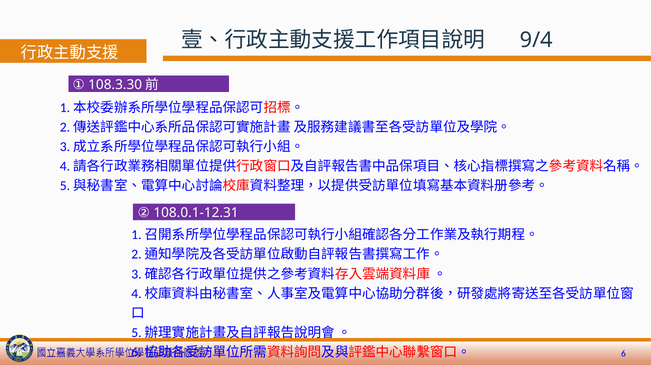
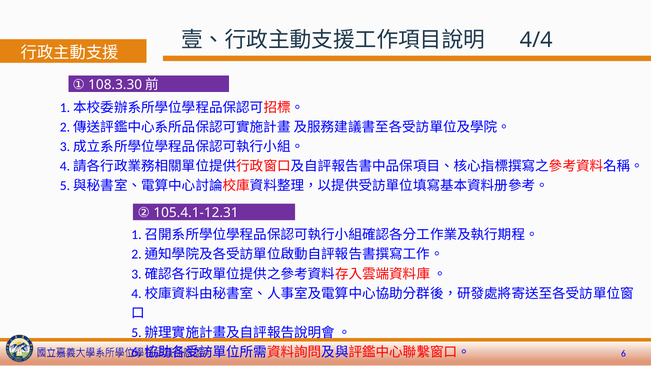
9/4: 9/4 -> 4/4 (536, 40)
108.0.1-12.31: 108.0.1-12.31 -> 105.4.1-12.31 (196, 213)
